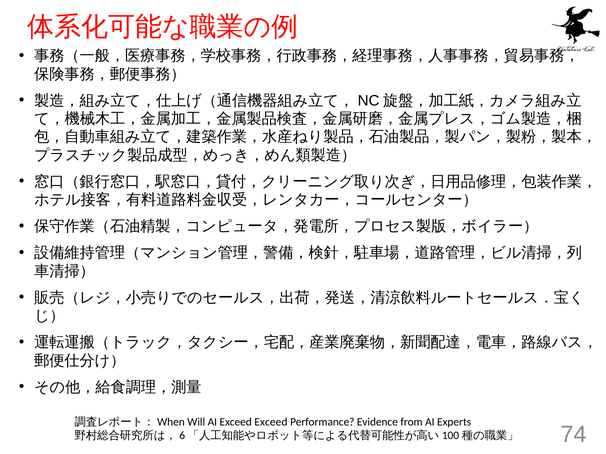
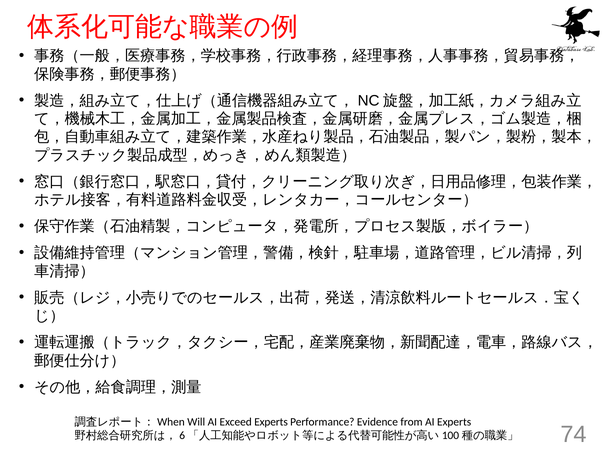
Exceed Exceed: Exceed -> Experts (271, 422)
